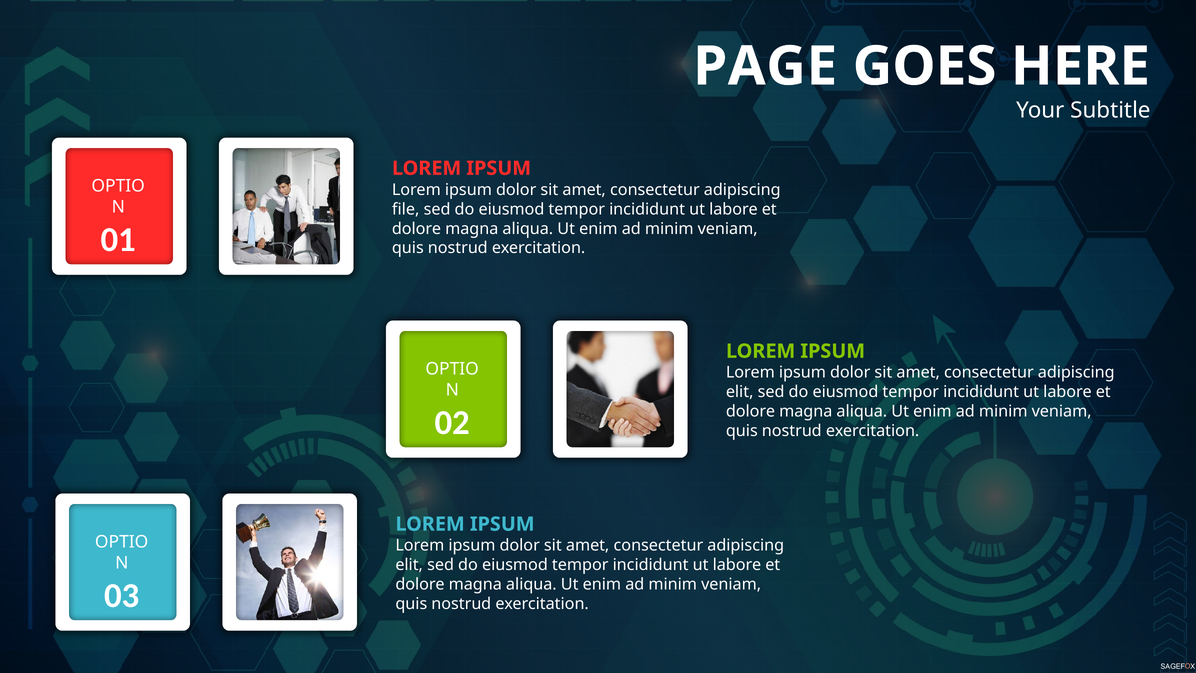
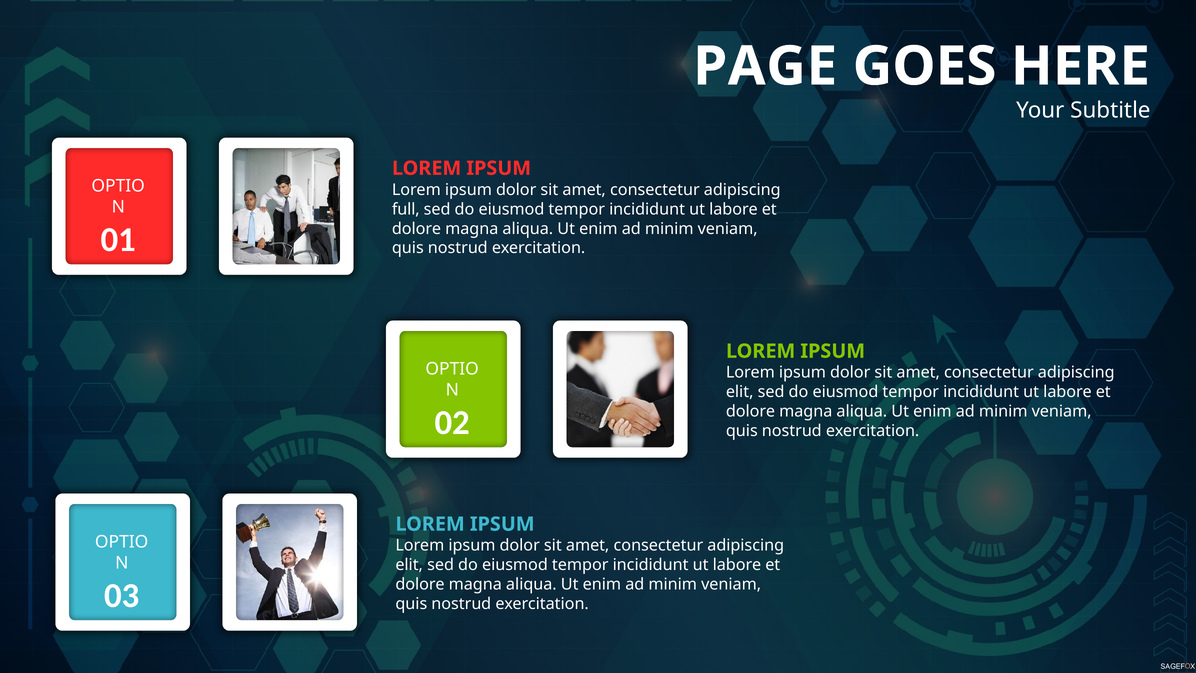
file: file -> full (406, 209)
